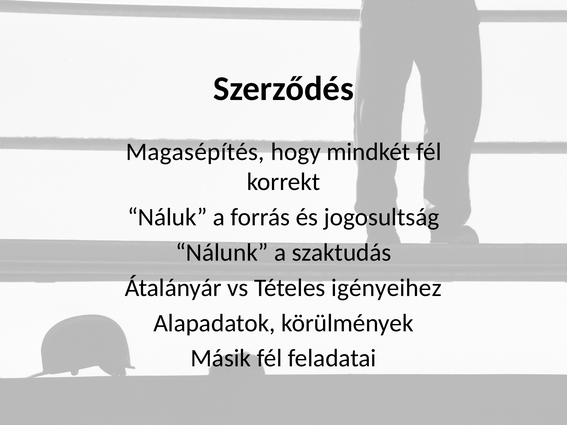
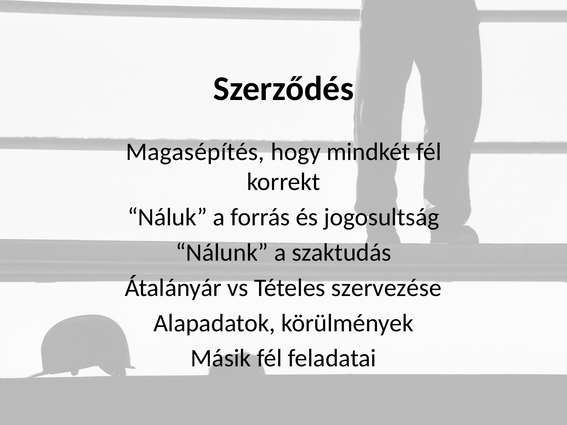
igényeihez: igényeihez -> szervezése (386, 288)
